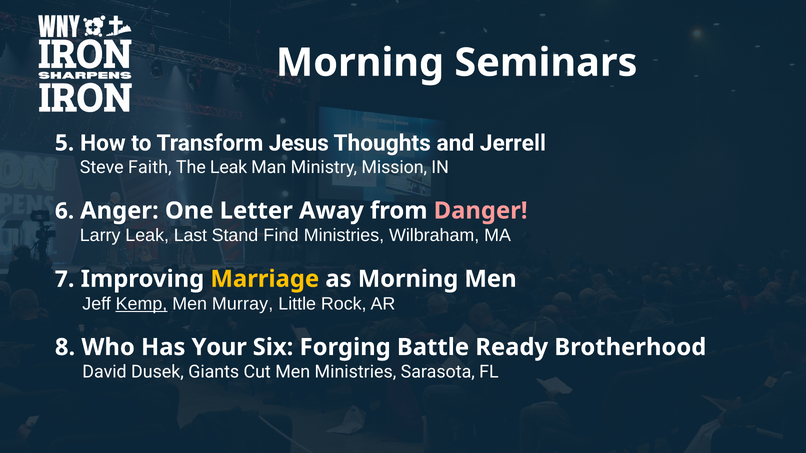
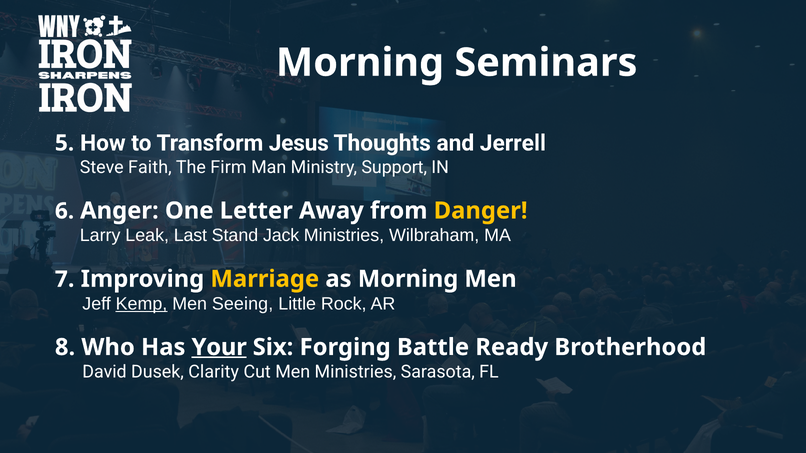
The Leak: Leak -> Firm (228, 167)
Mission: Mission -> Support (394, 167)
Danger colour: pink -> yellow (481, 211)
Find: Find -> Jack (281, 236)
Murray: Murray -> Seeing (243, 304)
Your underline: none -> present (219, 347)
Giants: Giants -> Clarity (214, 372)
